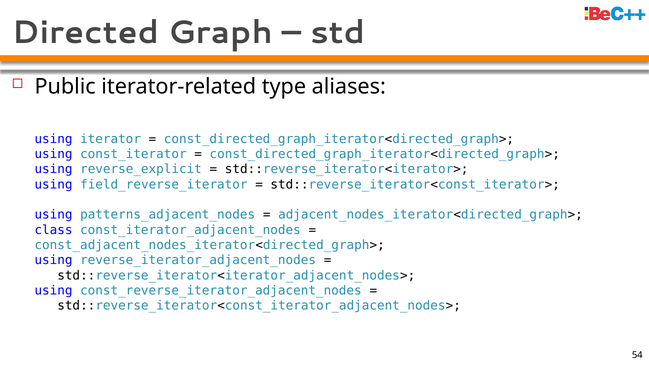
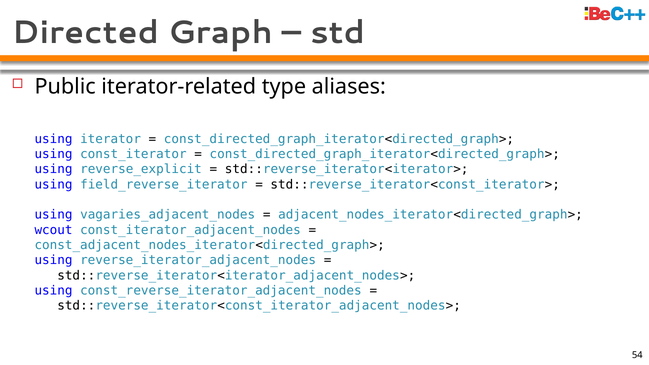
patterns_adjacent_nodes: patterns_adjacent_nodes -> vagaries_adjacent_nodes (168, 215)
class: class -> wcout (54, 230)
